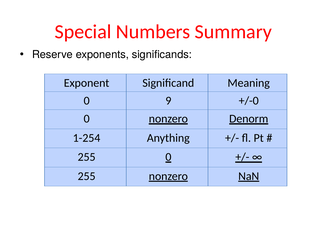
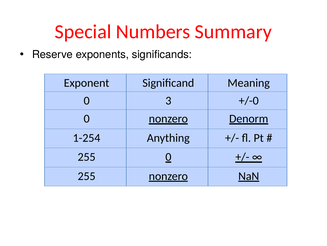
9: 9 -> 3 (168, 100)
